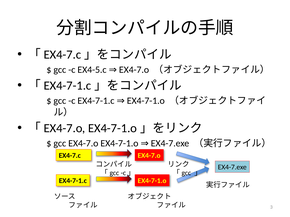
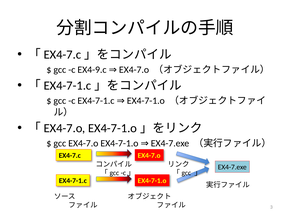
EX4-5.c: EX4-5.c -> EX4-9.c (92, 70)
